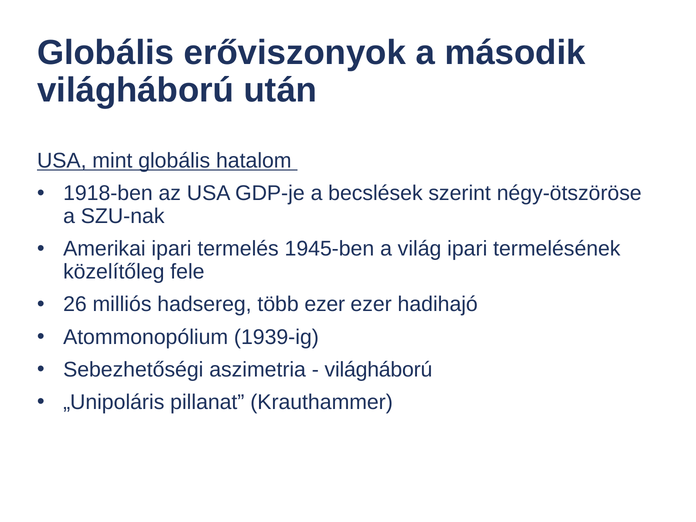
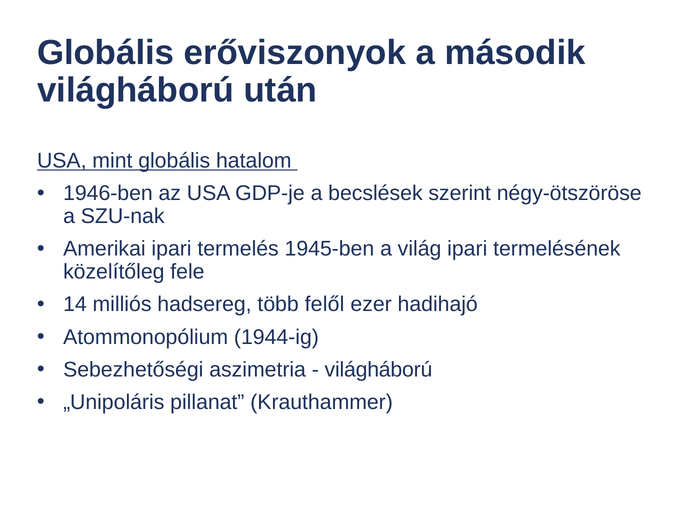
1918-ben: 1918-ben -> 1946-ben (108, 193)
26: 26 -> 14 (75, 304)
több ezer: ezer -> felől (325, 304)
1939-ig: 1939-ig -> 1944-ig (276, 337)
